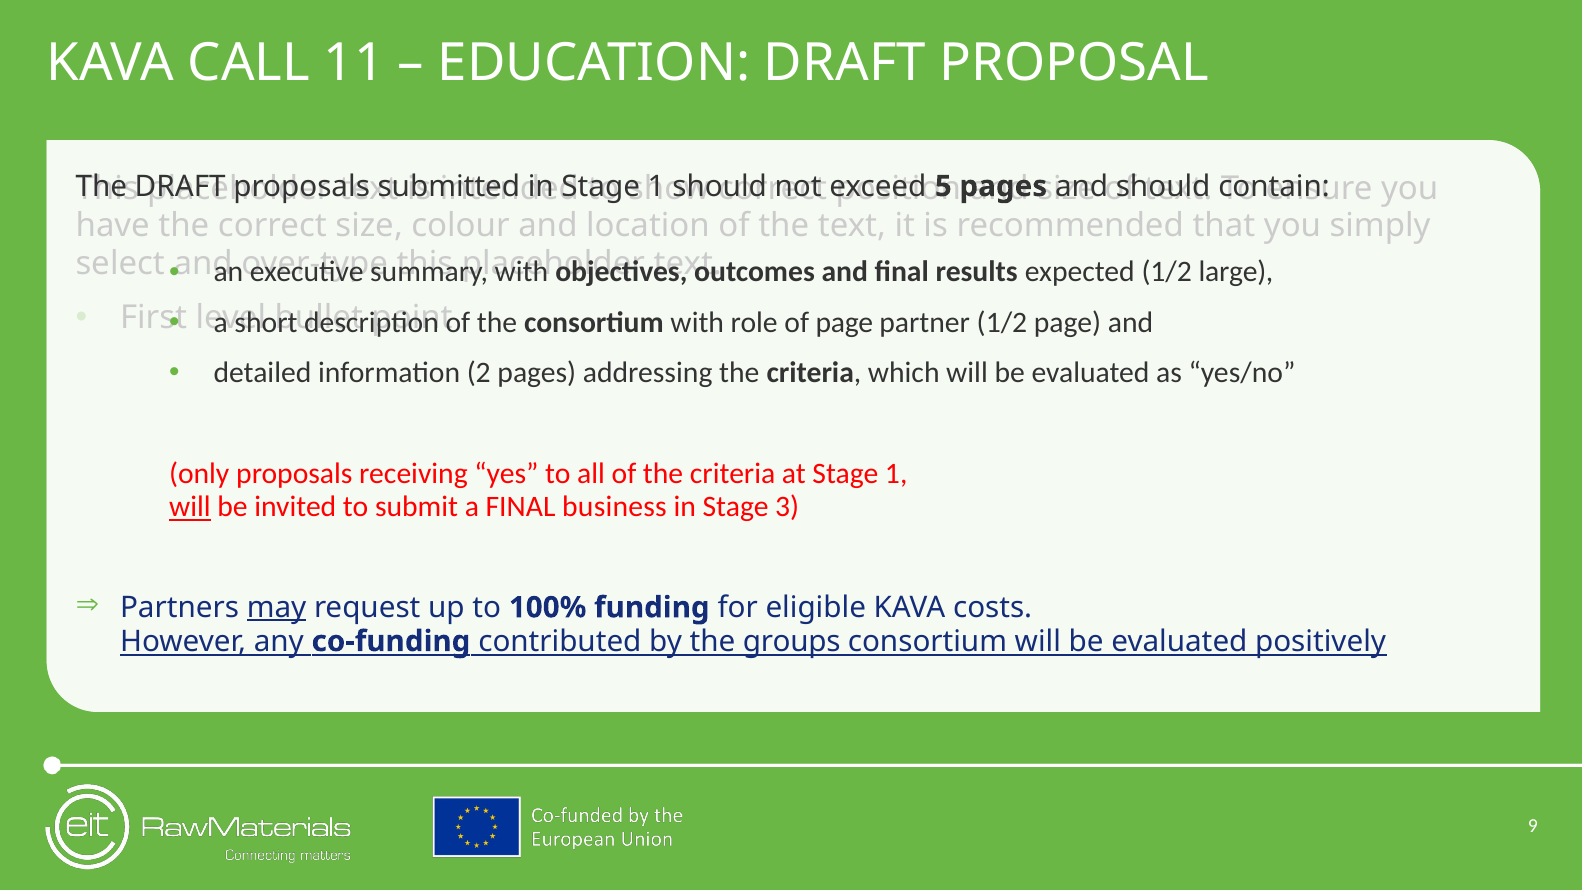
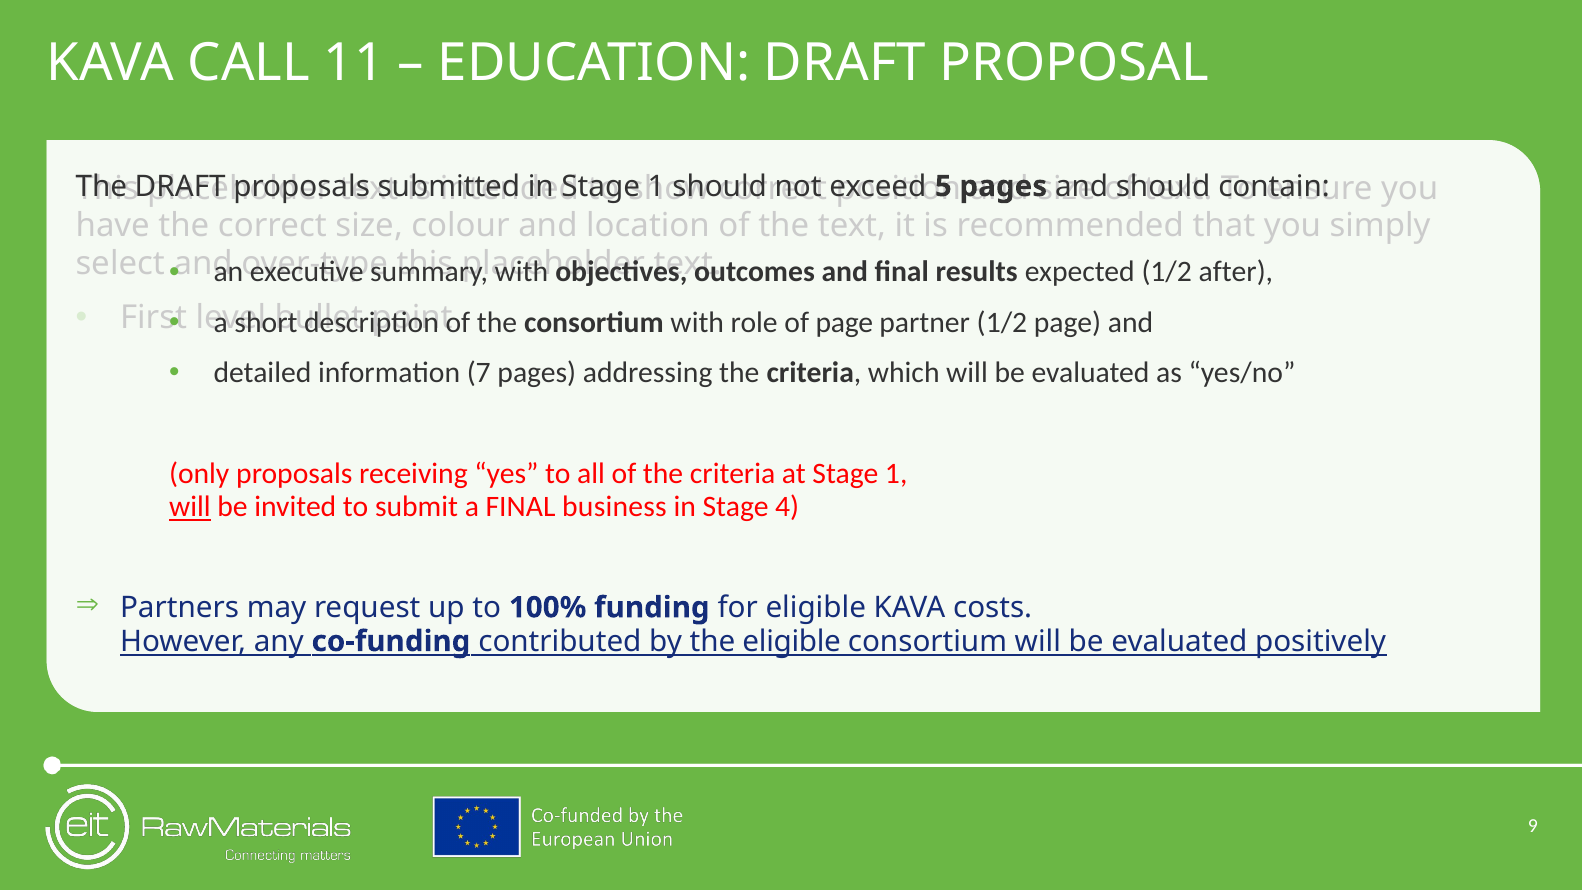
large: large -> after (1236, 272)
2: 2 -> 7 (479, 373)
3: 3 -> 4 (787, 507)
may underline: present -> none (277, 607)
the groups: groups -> eligible (792, 641)
